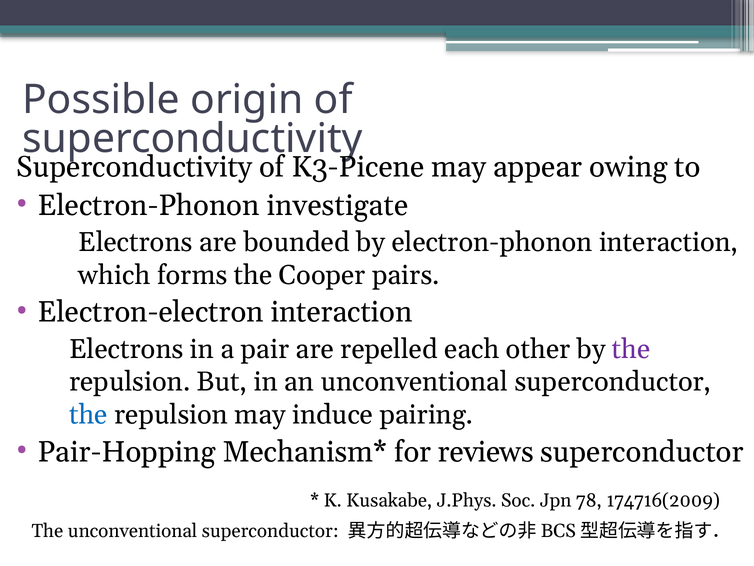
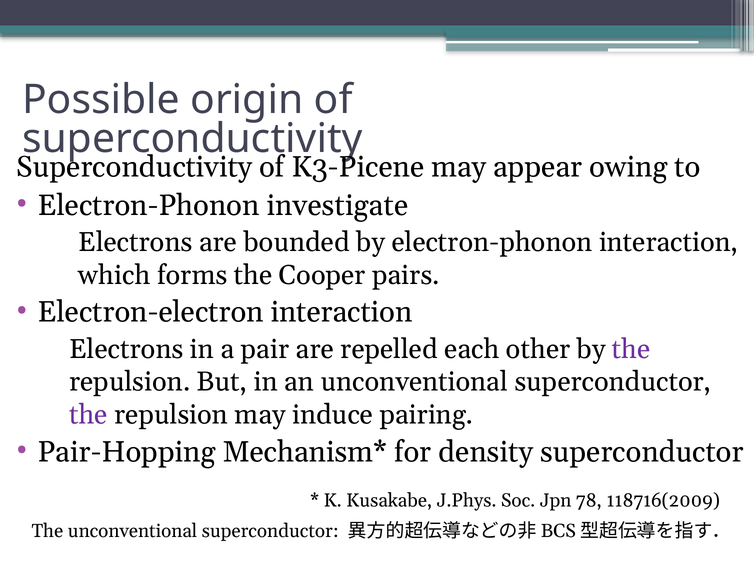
the colour: blue -> purple (88, 414)
reviews: reviews -> density (486, 451)
174716(2009: 174716(2009 -> 118716(2009 (663, 500)
